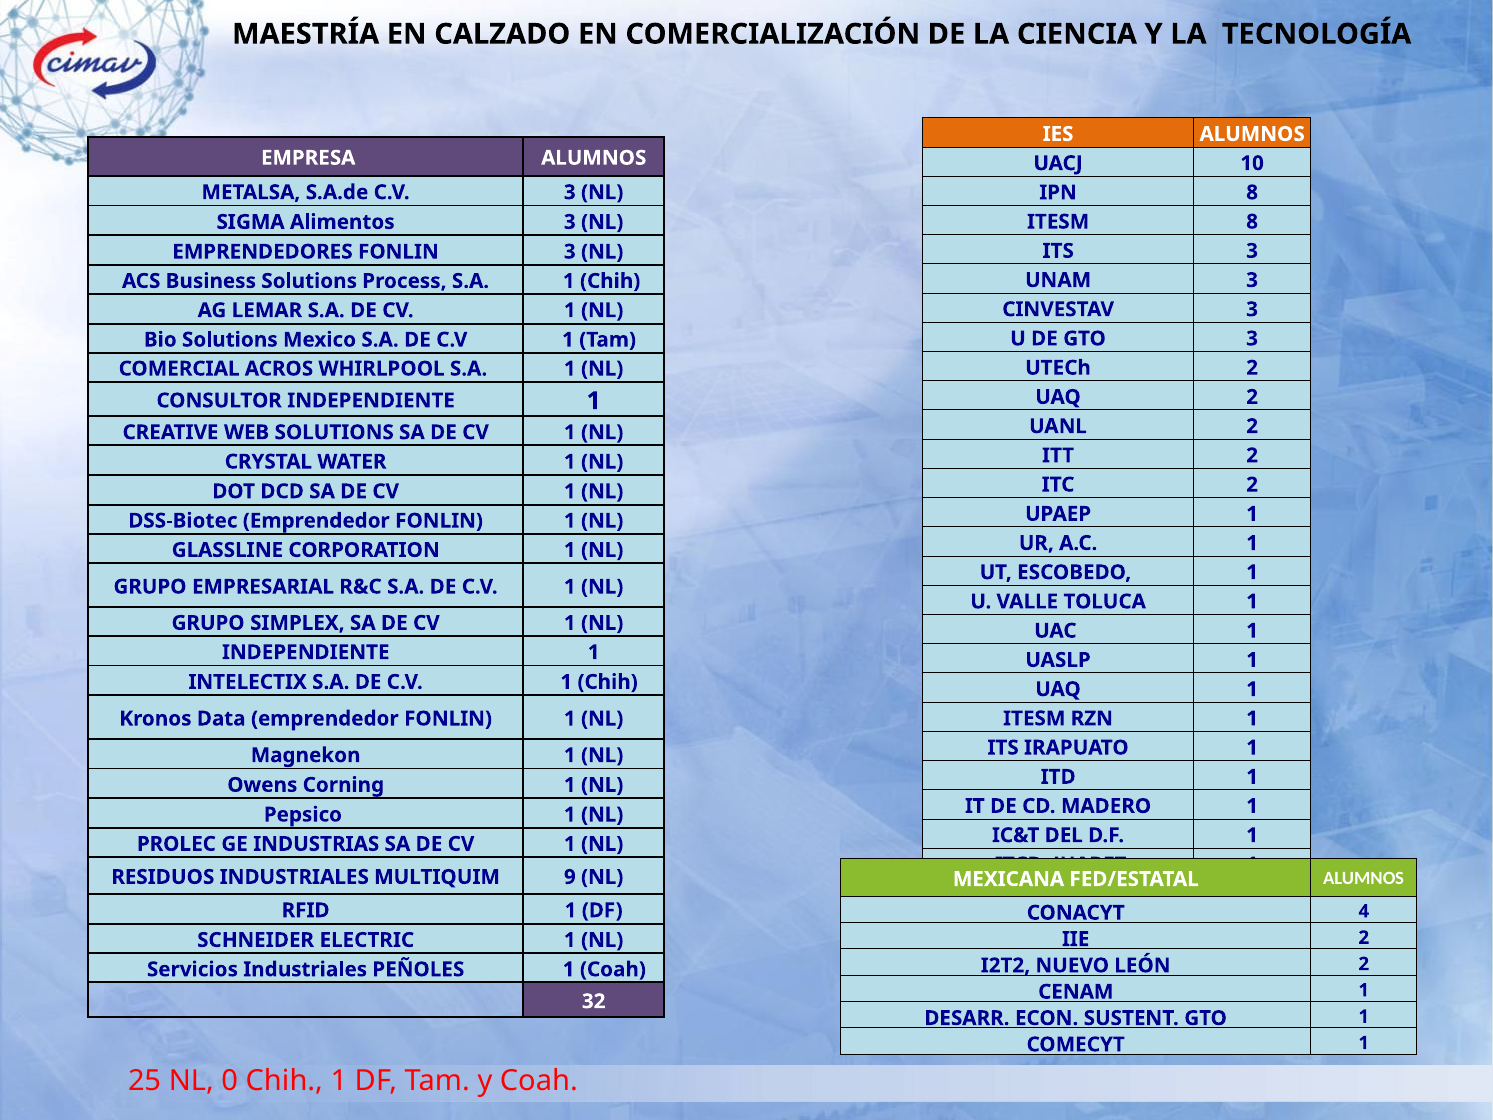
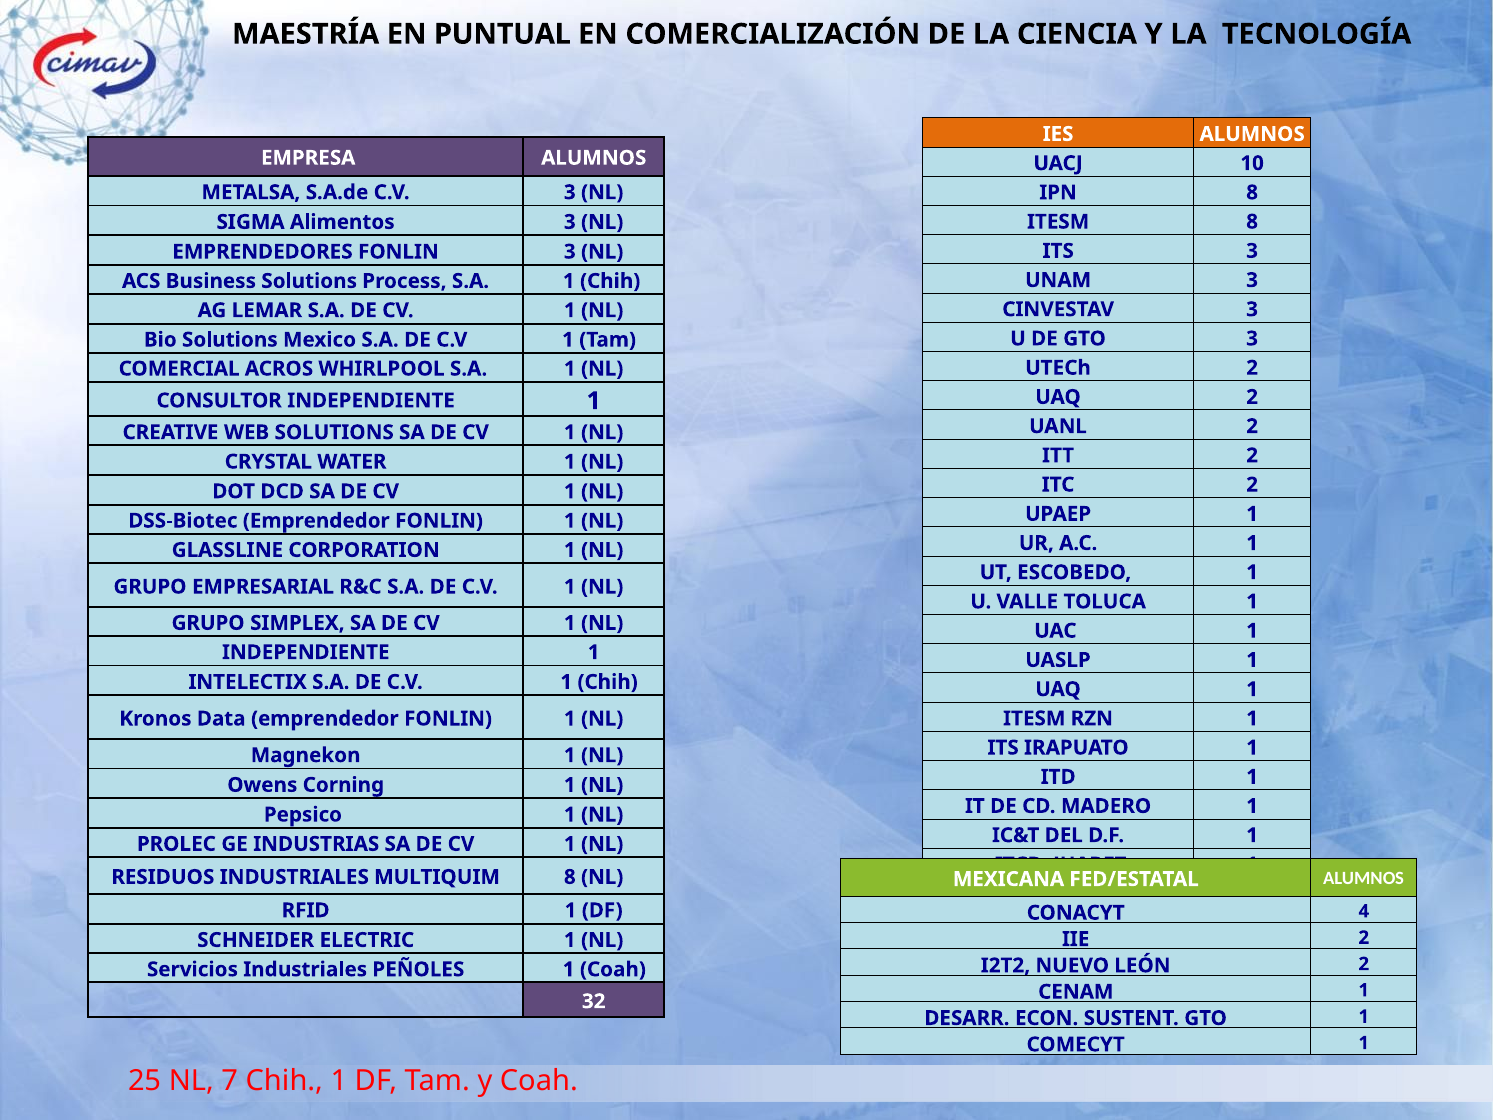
CALZADO: CALZADO -> PUNTUAL (502, 34)
MULTIQUIM 9: 9 -> 8 (570, 877)
0: 0 -> 7 (230, 1080)
